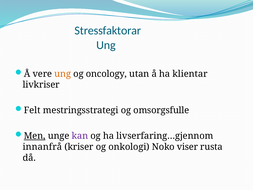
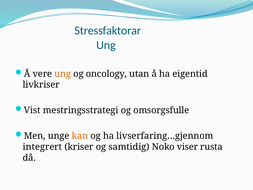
klientar: klientar -> eigentid (190, 74)
Felt: Felt -> Vist (32, 110)
Men underline: present -> none (35, 136)
kan colour: purple -> orange (80, 136)
innanfrå: innanfrå -> integrert (42, 147)
onkologi: onkologi -> samtidig (129, 147)
